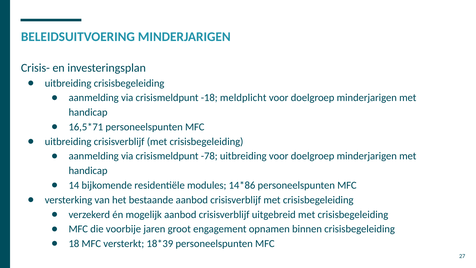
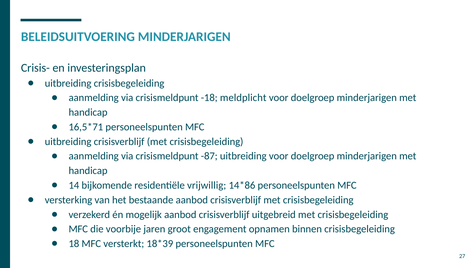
-78: -78 -> -87 (209, 156)
modules: modules -> vrijwillig (207, 185)
